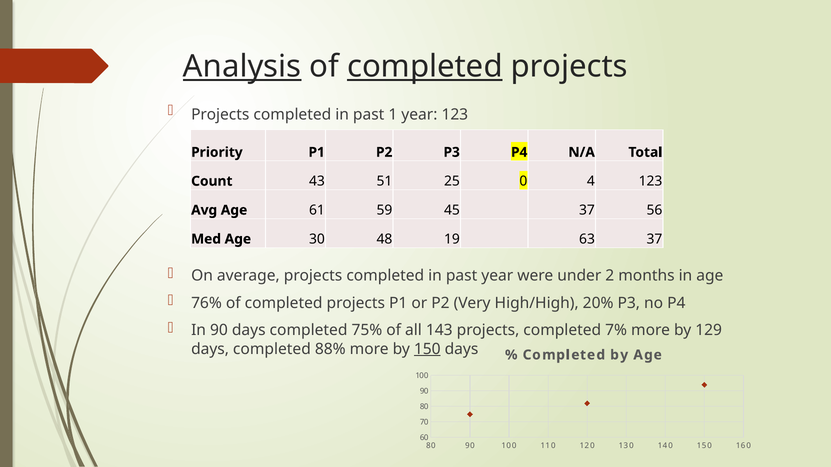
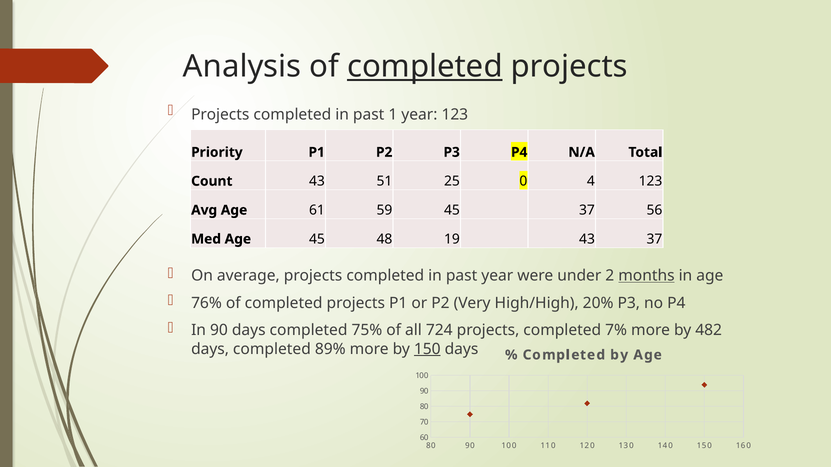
Analysis underline: present -> none (242, 67)
Age 30: 30 -> 45 (317, 239)
19 63: 63 -> 43 (587, 239)
months underline: none -> present (646, 276)
143: 143 -> 724 (439, 331)
129: 129 -> 482 (709, 331)
88%: 88% -> 89% (330, 349)
